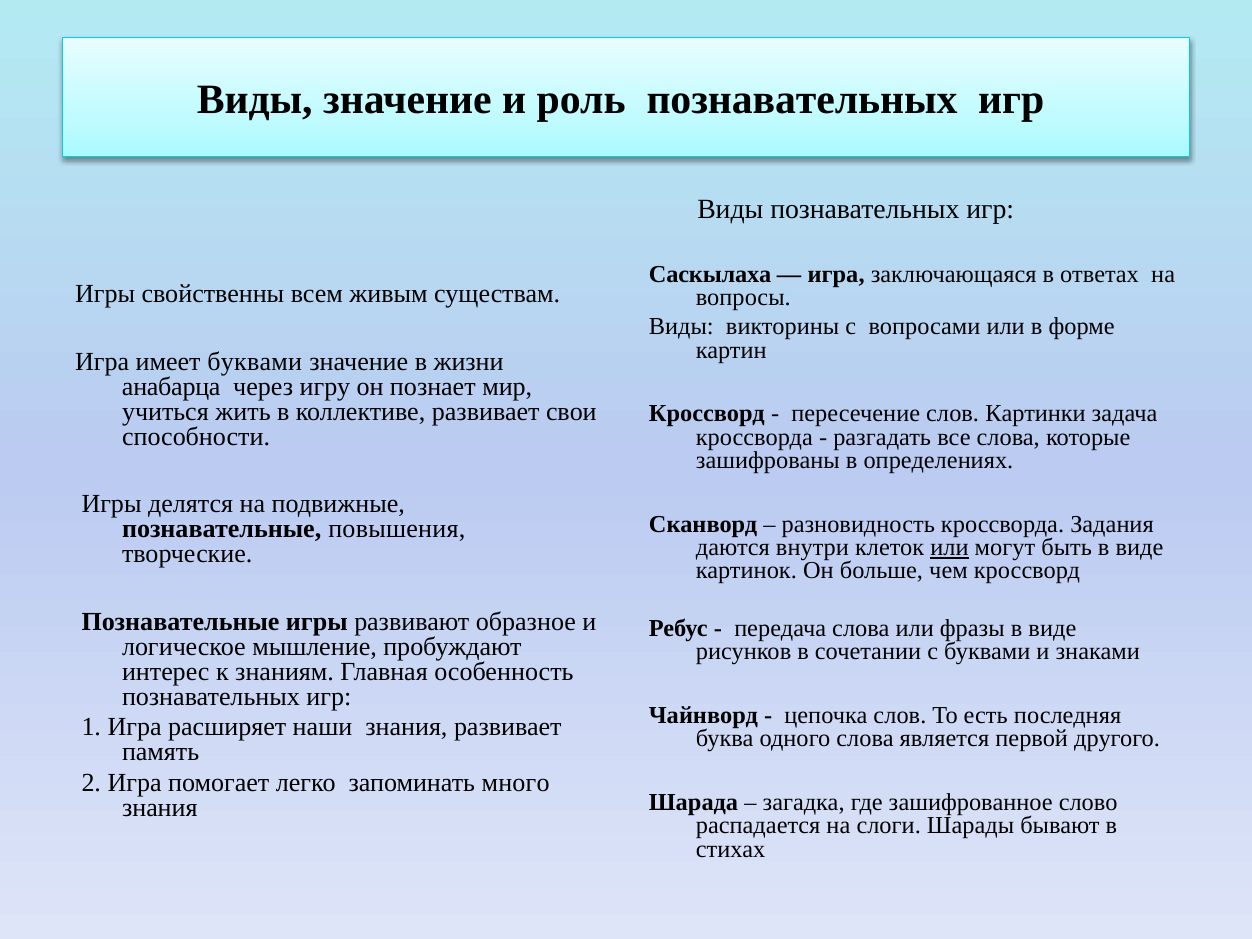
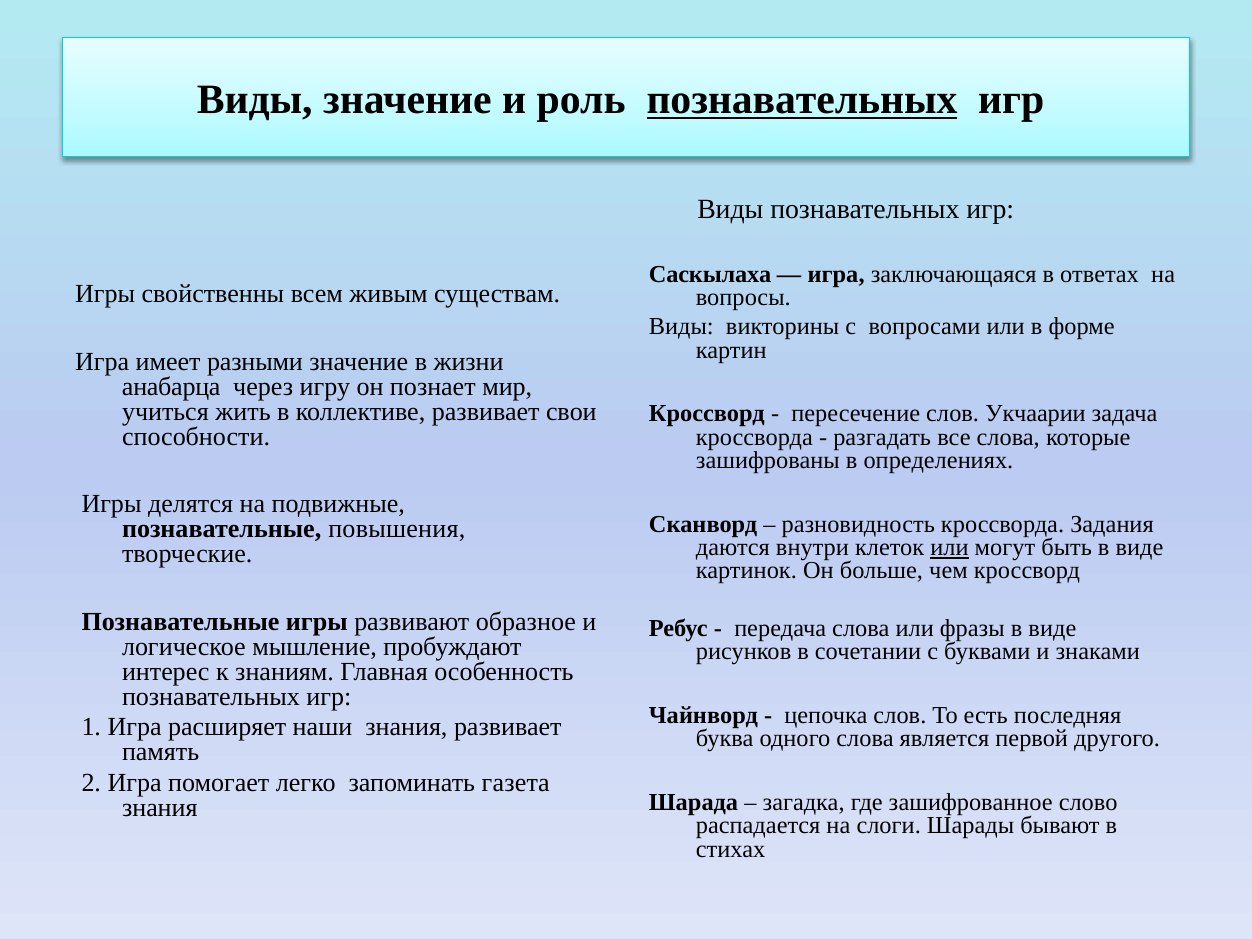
познавательных underline: none -> present (802, 100)
имеет буквами: буквами -> разными (255, 362)
Картинки: Картинки -> Укчаарии (1036, 414)
много: много -> газета (516, 783)
